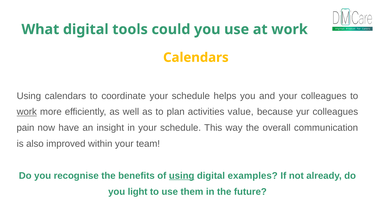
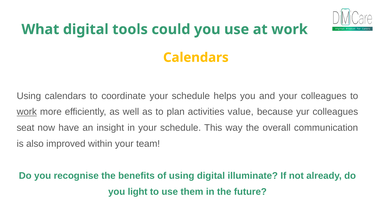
pain: pain -> seat (25, 128)
using underline: present -> none (182, 176)
examples: examples -> illuminate (253, 176)
